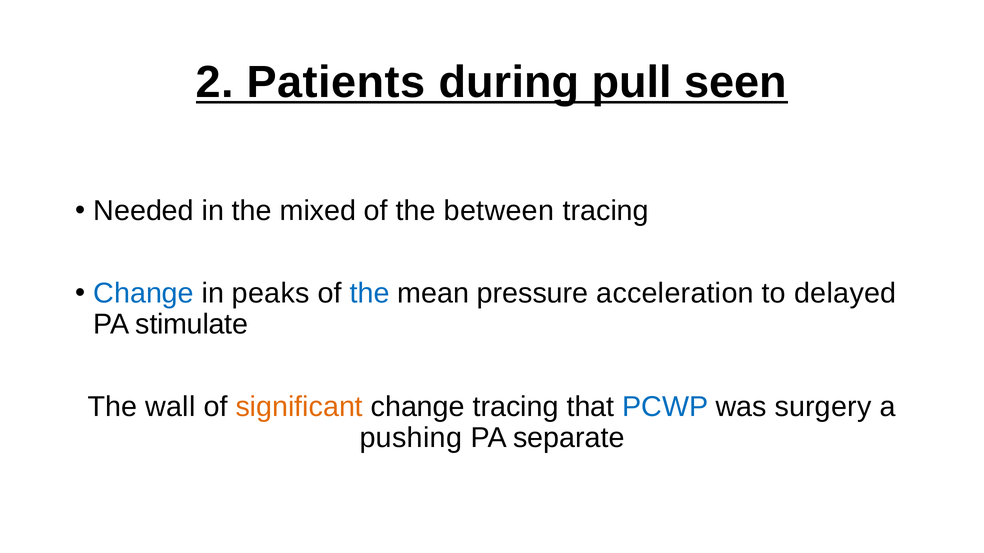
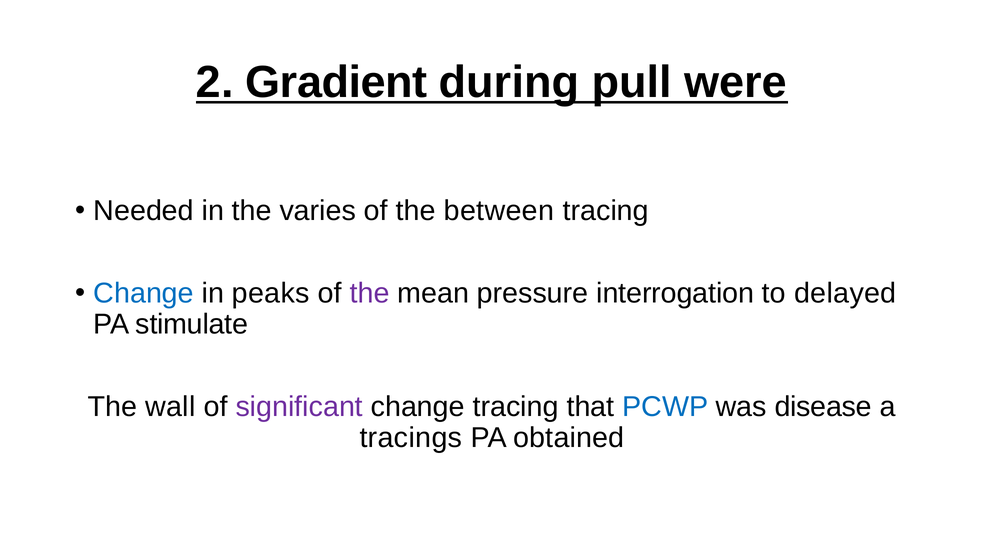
Patients: Patients -> Gradient (336, 83)
seen: seen -> were (735, 83)
mixed: mixed -> varies (318, 211)
the colour: blue -> purple (370, 294)
acceleration: acceleration -> interrogation (675, 294)
significant colour: orange -> purple (299, 407)
surgery: surgery -> disease (823, 407)
pushing: pushing -> tracings (411, 438)
separate: separate -> obtained (569, 438)
